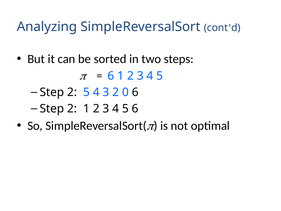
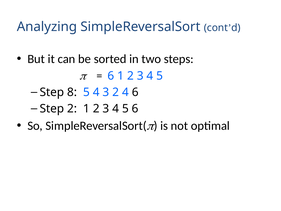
2: 2 -> 8 (72, 92)
2 0: 0 -> 4 (125, 92)
